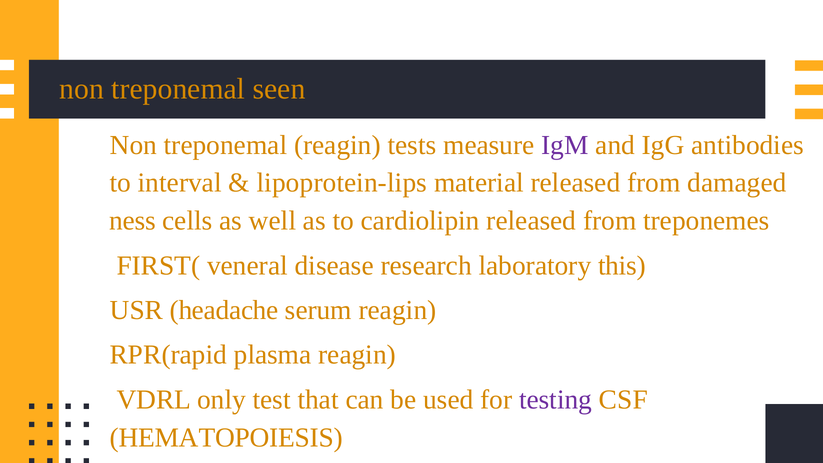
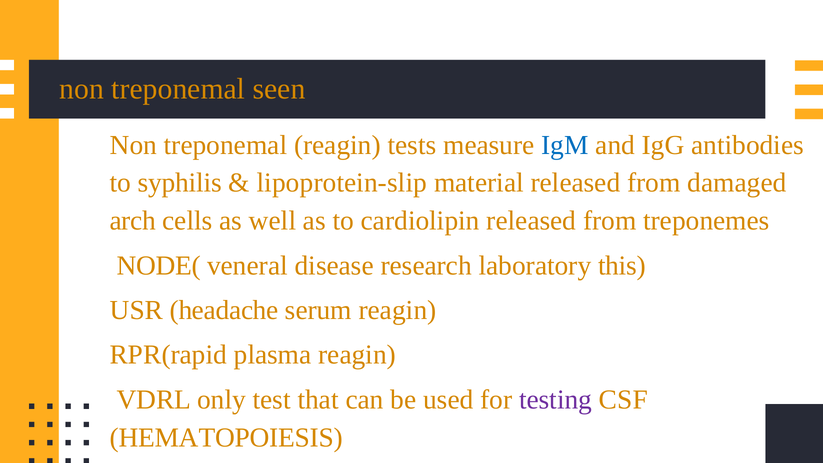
IgM colour: purple -> blue (565, 145)
interval: interval -> syphilis (180, 183)
lipoprotein-lips: lipoprotein-lips -> lipoprotein-slip (342, 183)
ness: ness -> arch (133, 221)
FIRST(: FIRST( -> NODE( (159, 265)
